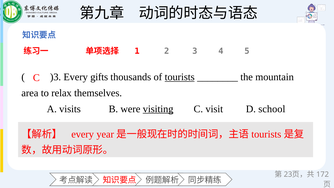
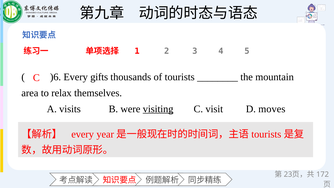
)3: )3 -> )6 (56, 77)
tourists underline: present -> none (180, 77)
school: school -> moves (272, 109)
